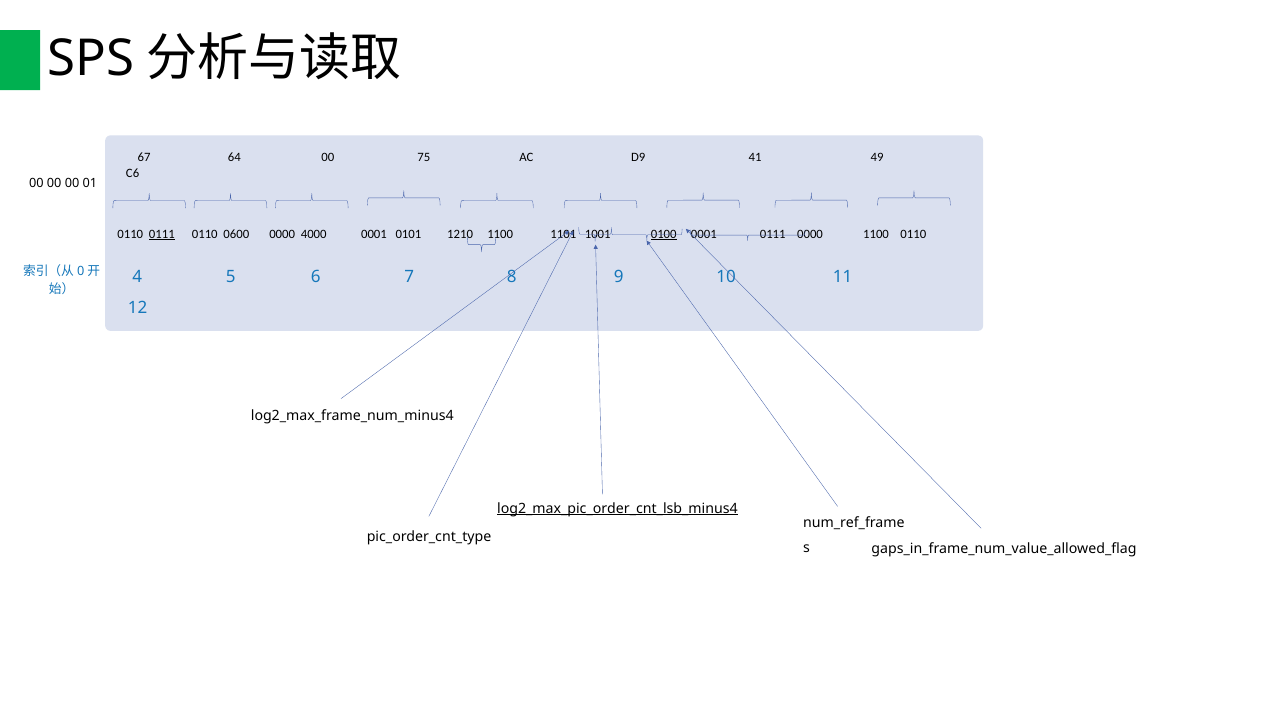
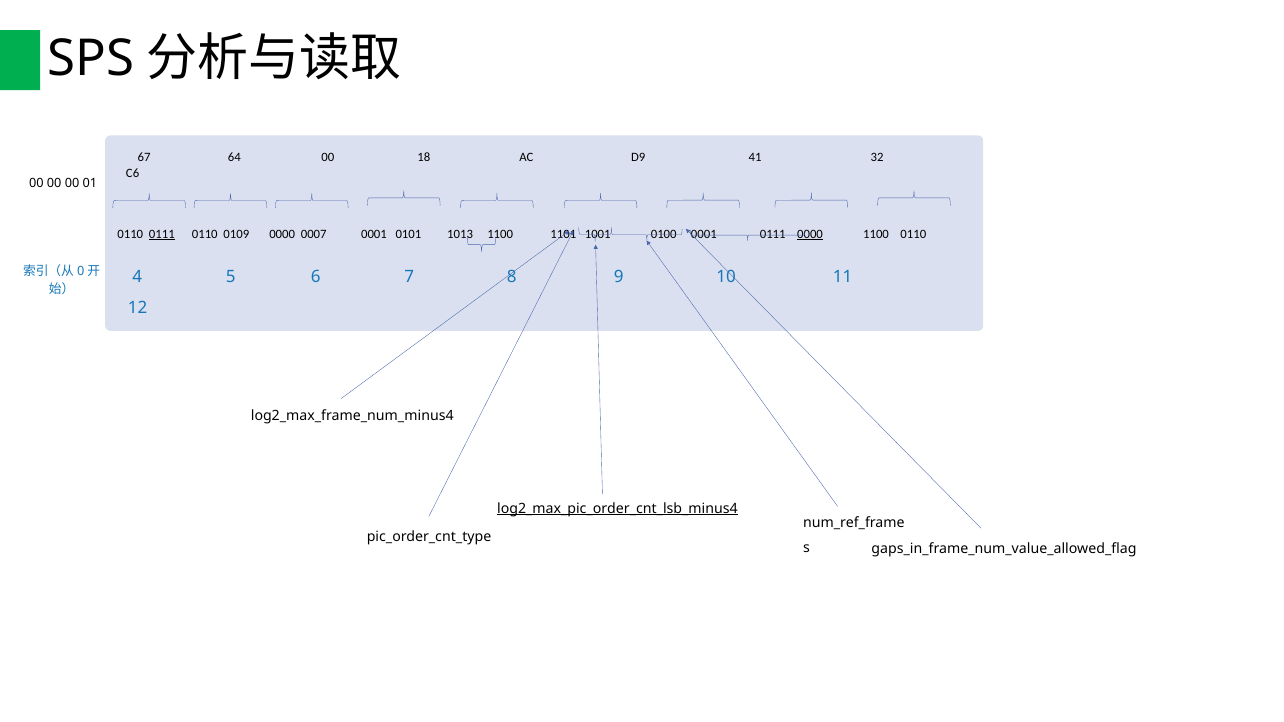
75: 75 -> 18 (424, 158)
49: 49 -> 32 (877, 158)
0600: 0600 -> 0109 (236, 234)
4000: 4000 -> 0007 (314, 234)
1210: 1210 -> 1013 (460, 234)
0100 underline: present -> none (664, 234)
0000 underline: none -> present (810, 234)
